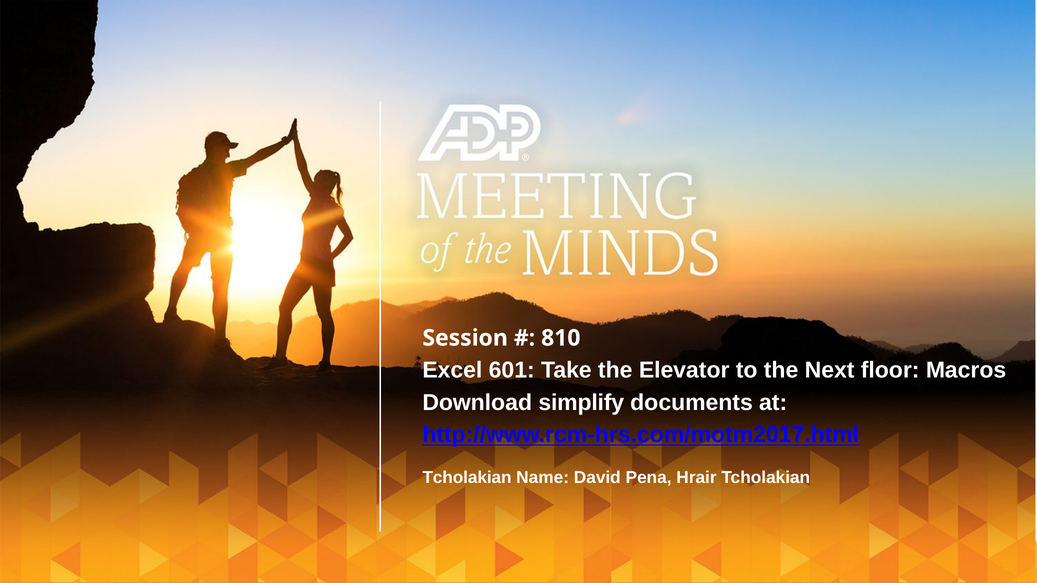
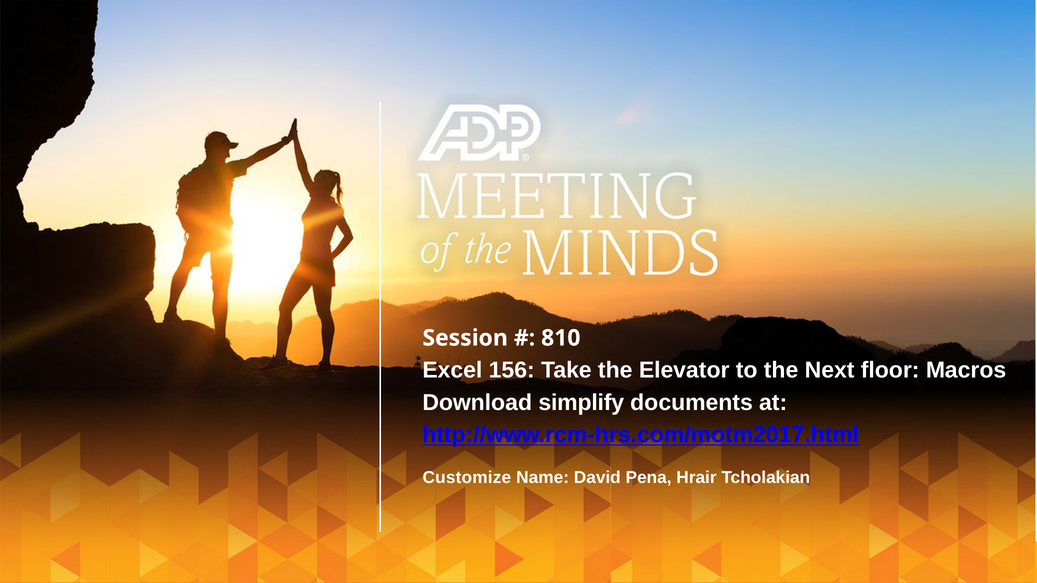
601: 601 -> 156 (512, 370)
Tcholakian: Tcholakian -> Customize (467, 478)
